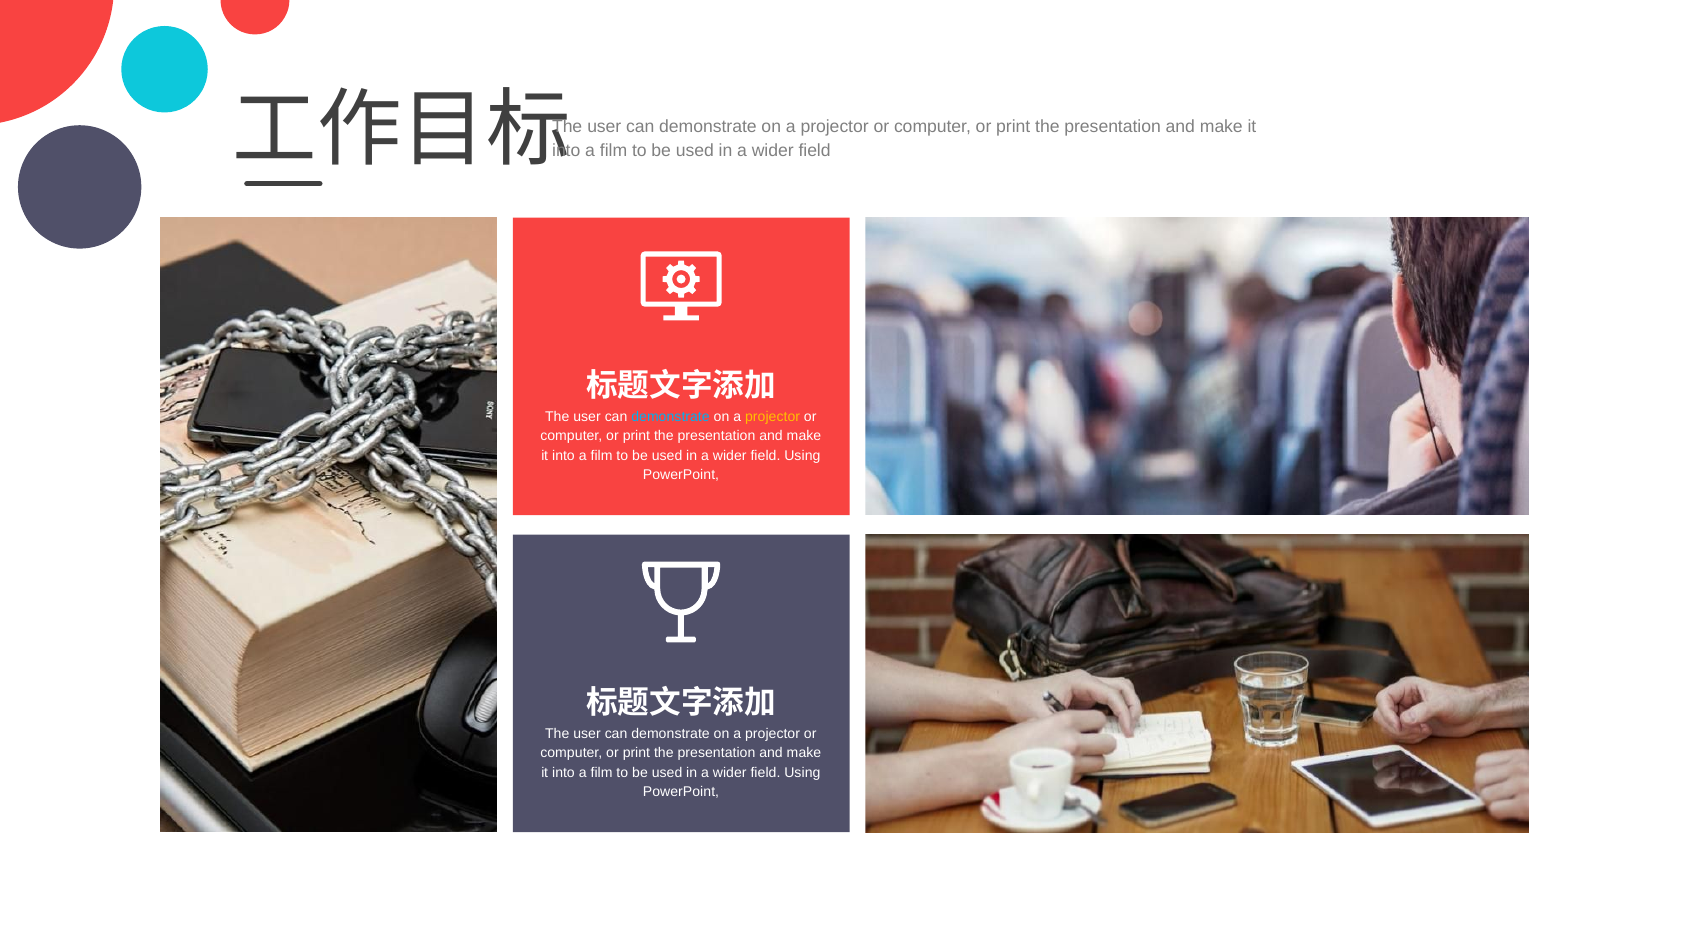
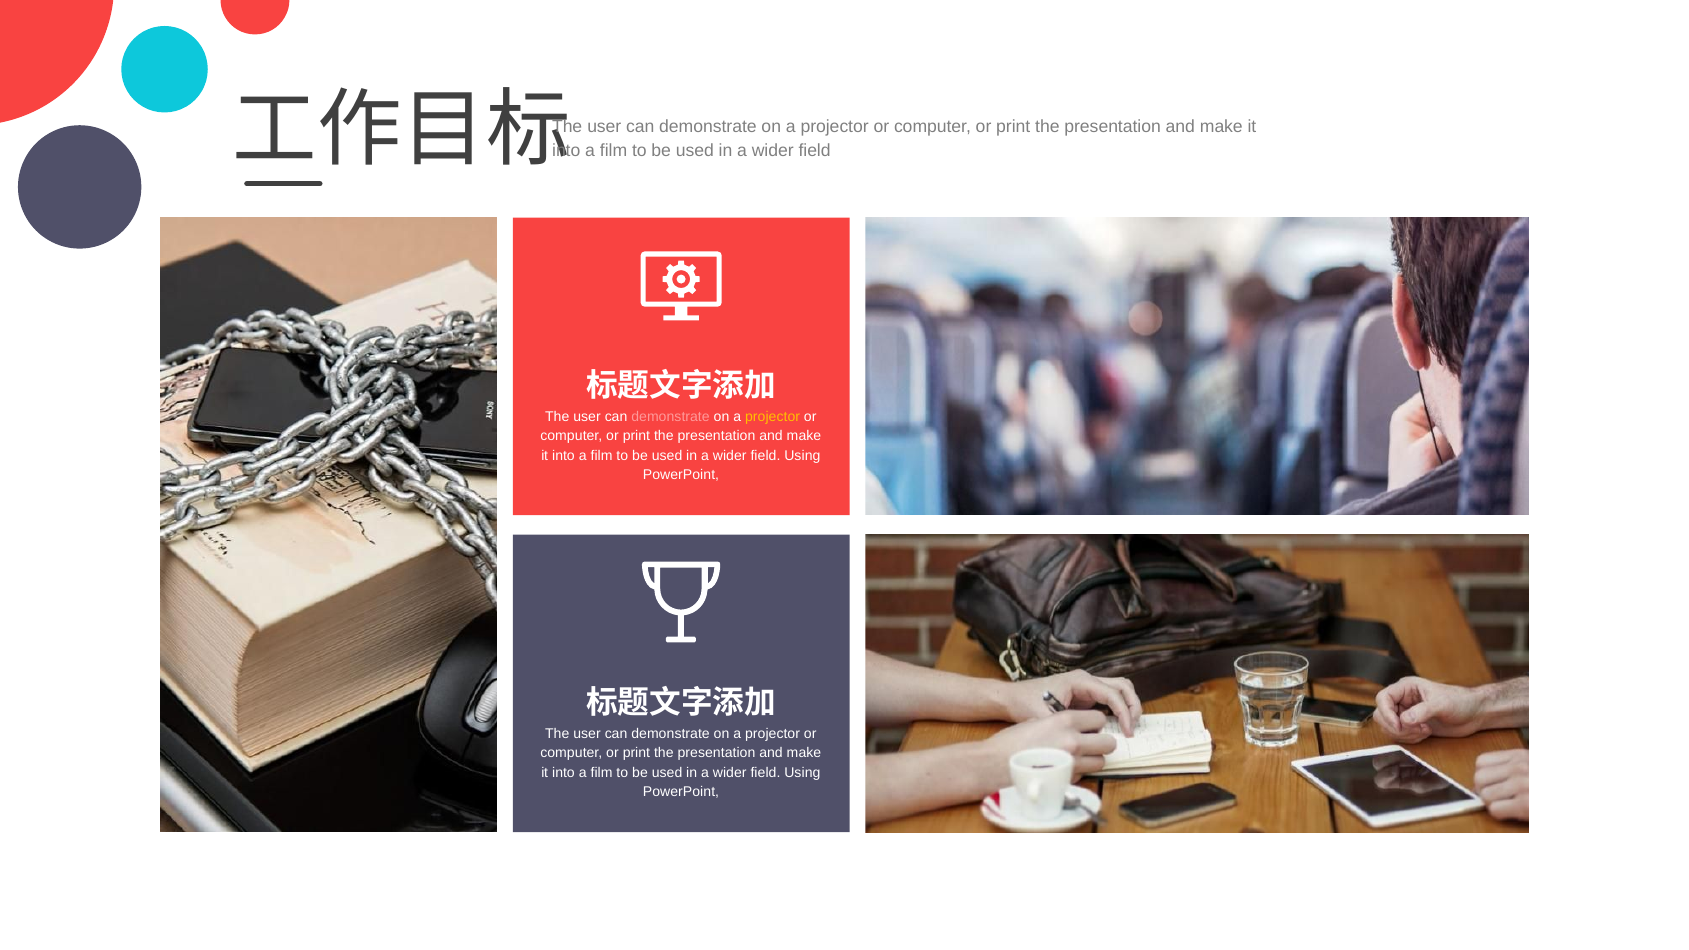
demonstrate colour: light blue -> pink (671, 417)
